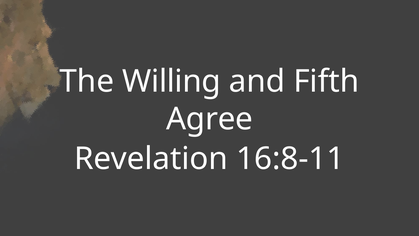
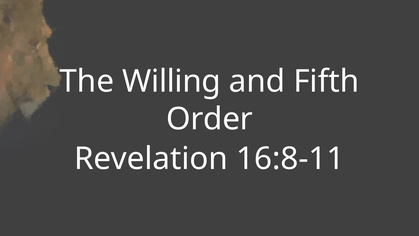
Agree: Agree -> Order (210, 119)
